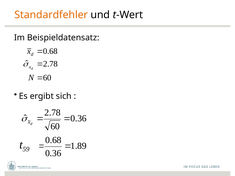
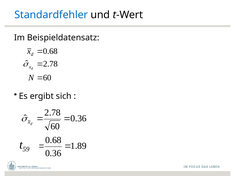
Standardfehler colour: orange -> blue (51, 15)
